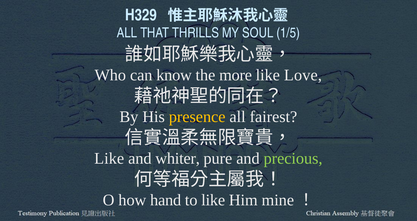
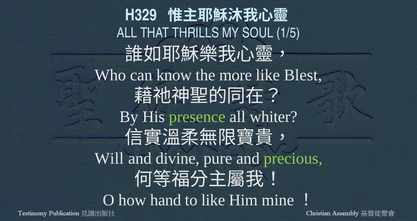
Love: Love -> Blest (303, 75)
presence colour: yellow -> light green (197, 117)
fairest: fairest -> whiter (274, 117)
Like: Like -> Will (109, 158)
whiter: whiter -> divine (178, 158)
